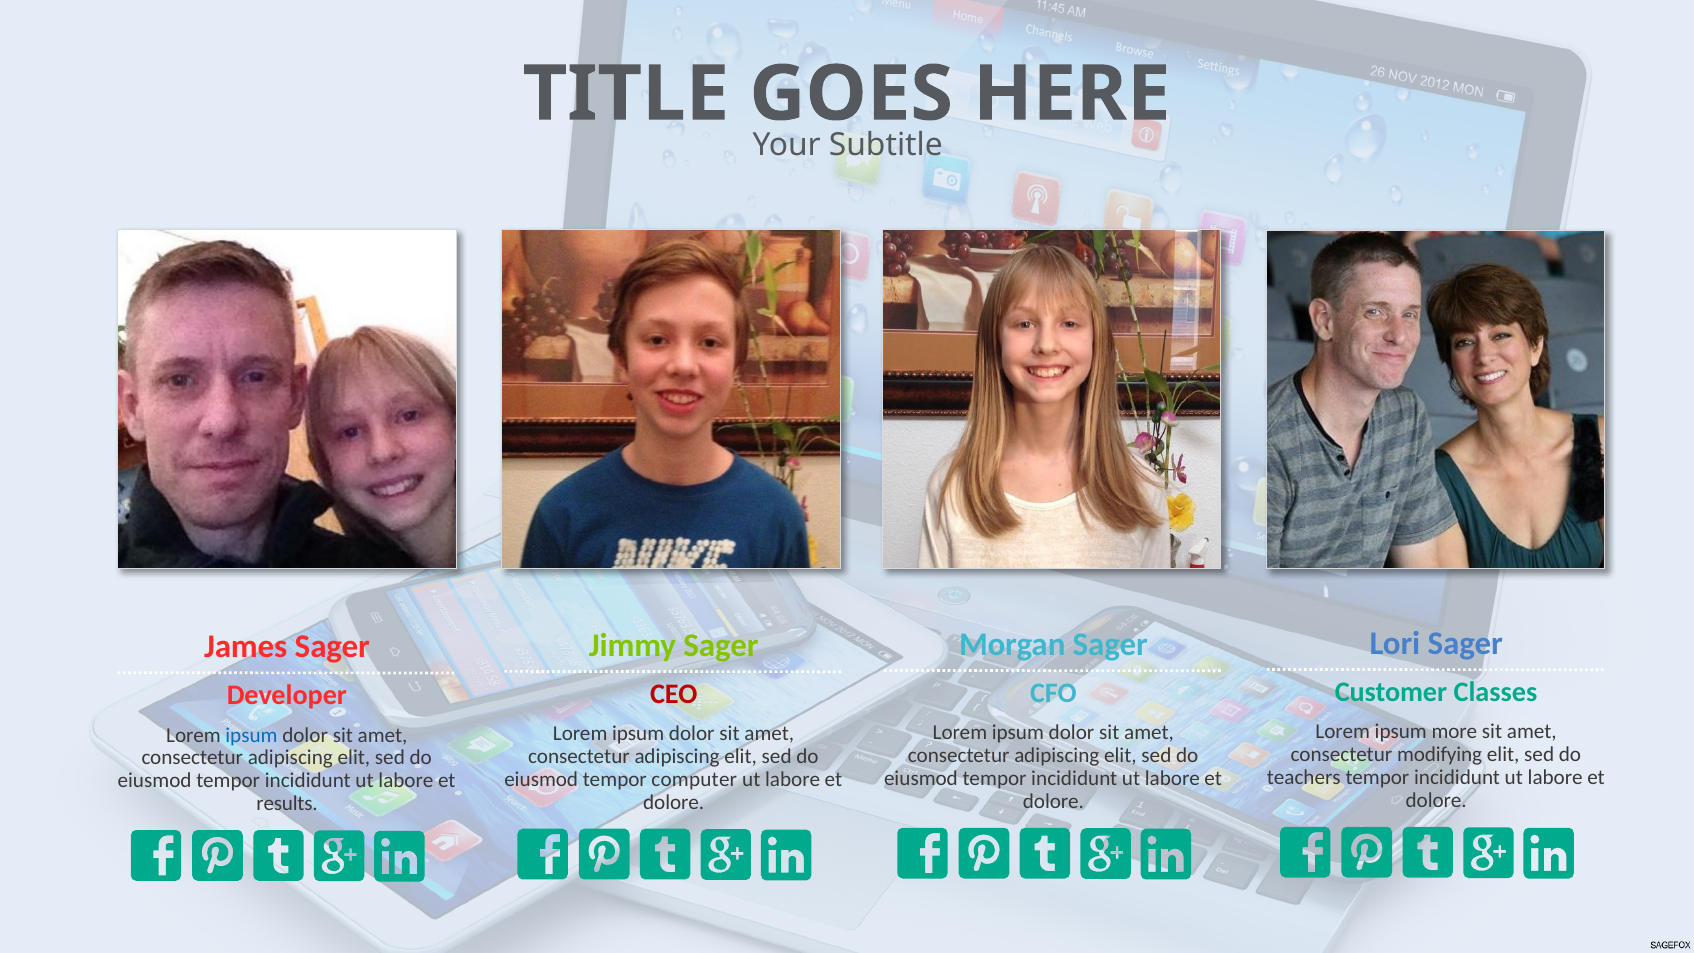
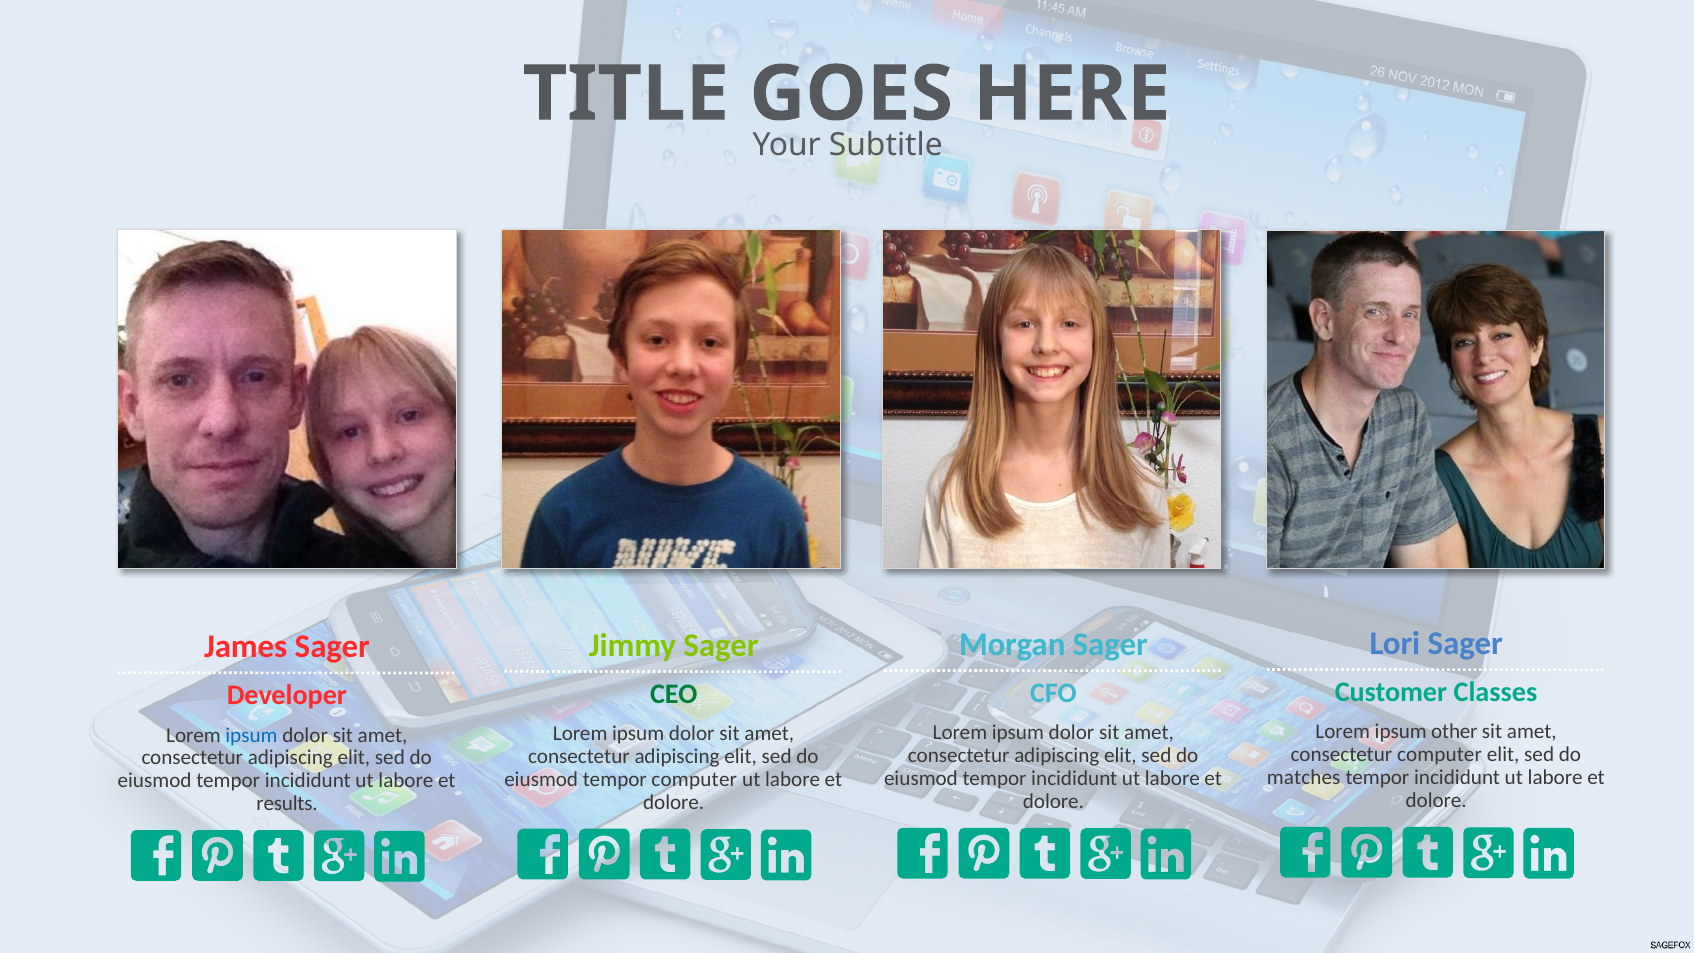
CEO colour: red -> green (674, 694)
more: more -> other (1454, 732)
consectetur modifying: modifying -> computer (1439, 755)
teachers: teachers -> matches (1304, 777)
